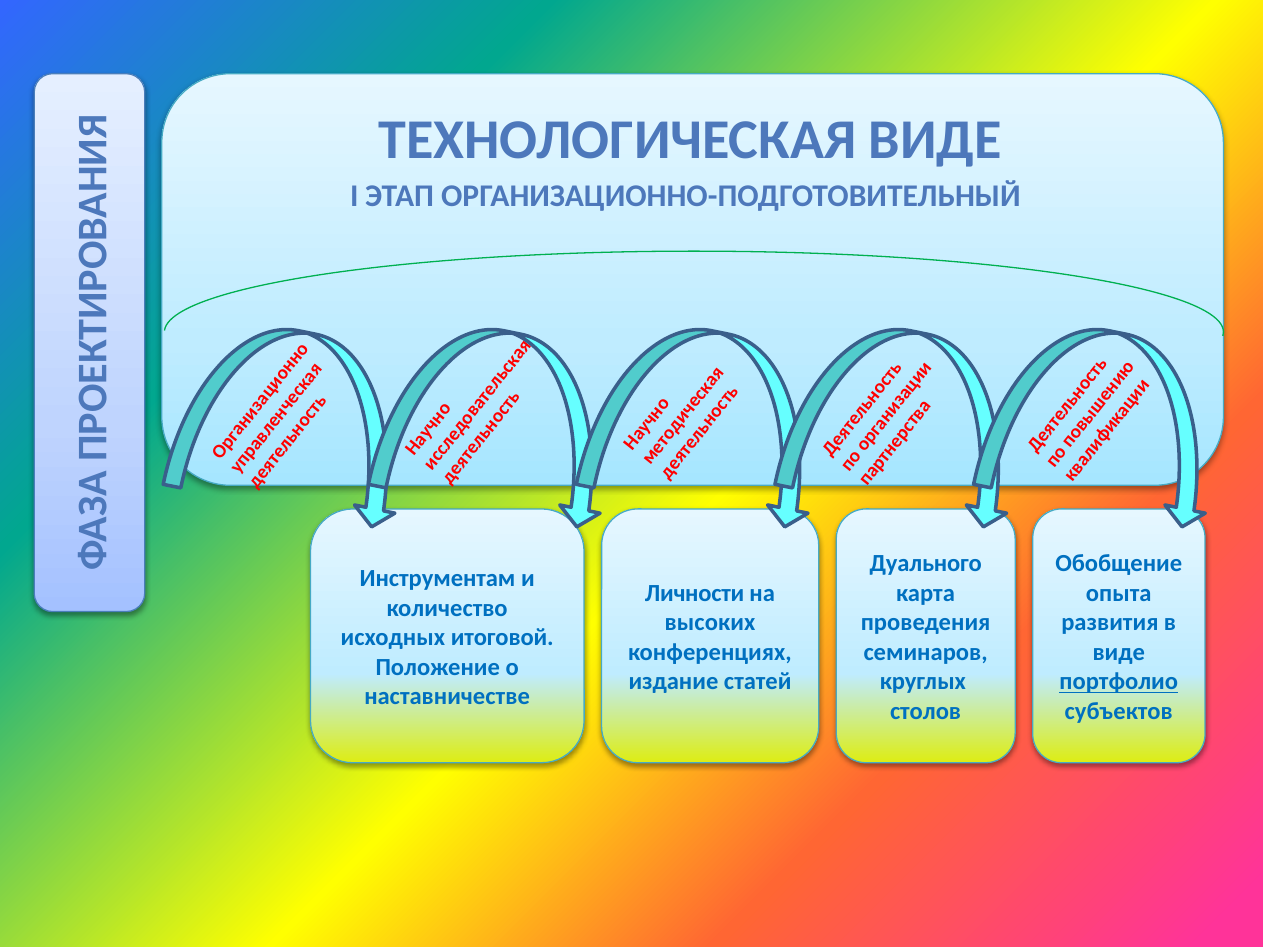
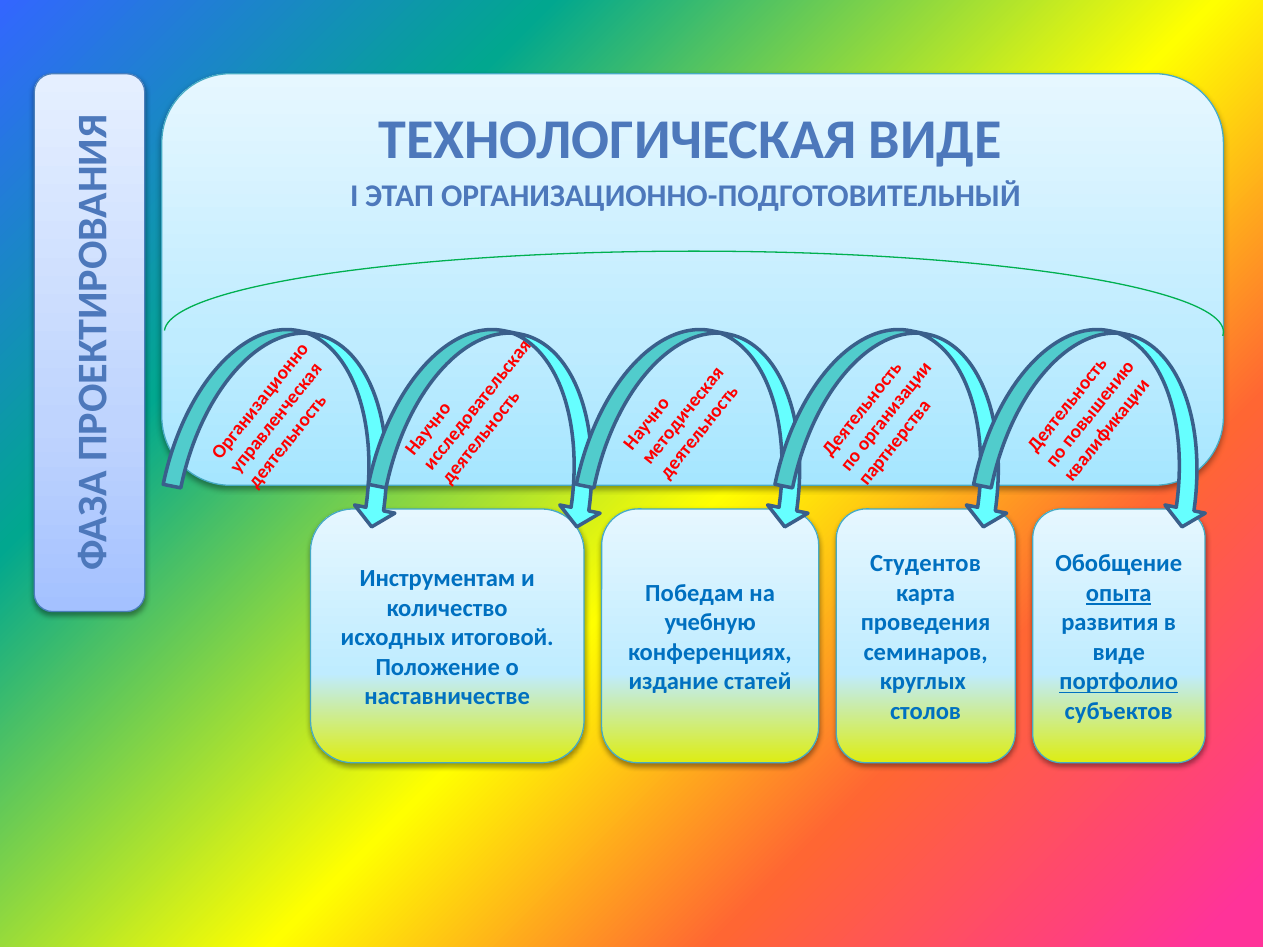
Дуального: Дуального -> Студентов (926, 564)
Личности: Личности -> Победам (694, 593)
опыта underline: none -> present (1119, 593)
высоких: высоких -> учебную (710, 623)
